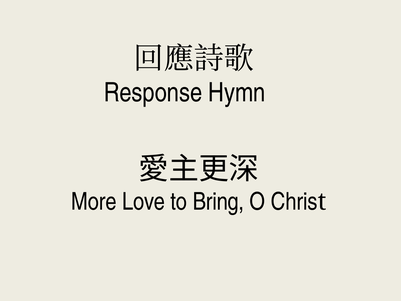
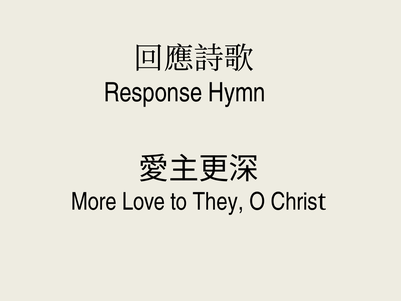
Bring: Bring -> They (218, 201)
